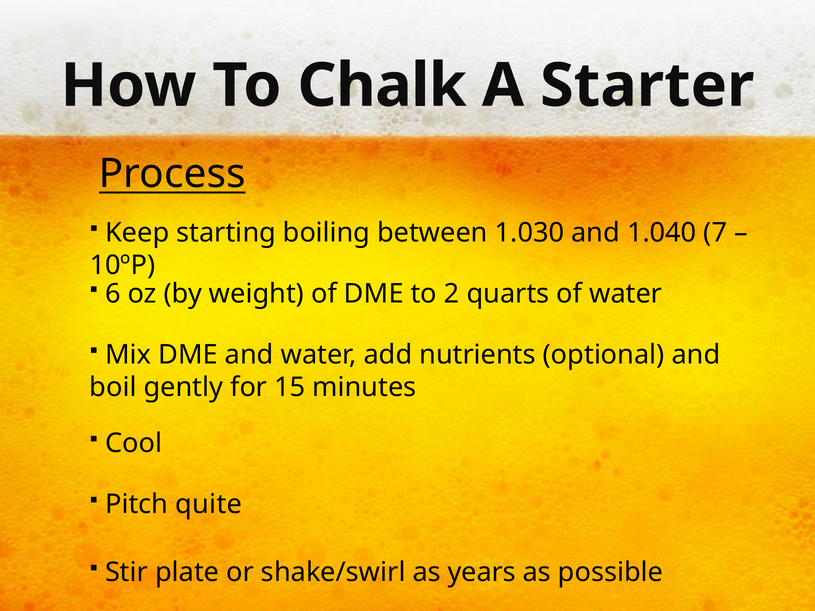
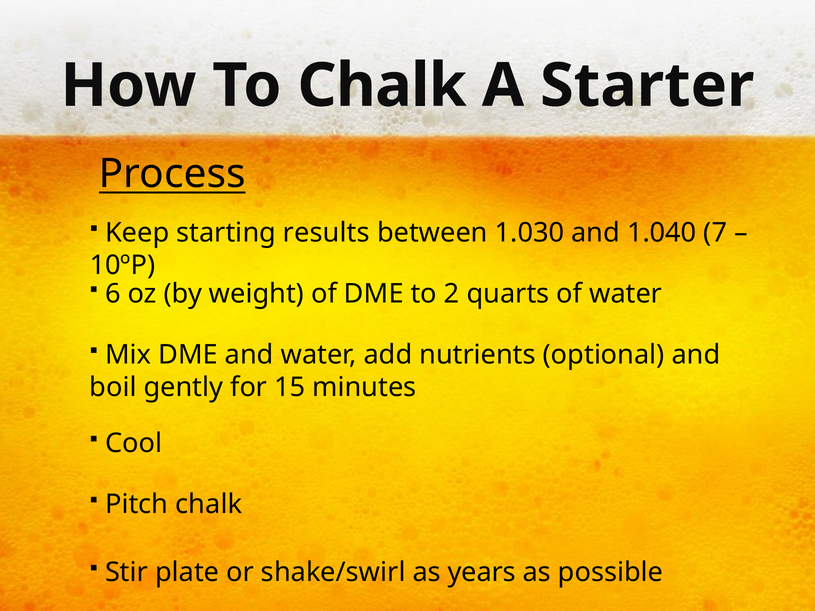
boiling: boiling -> results (326, 233)
Pitch quite: quite -> chalk (209, 504)
